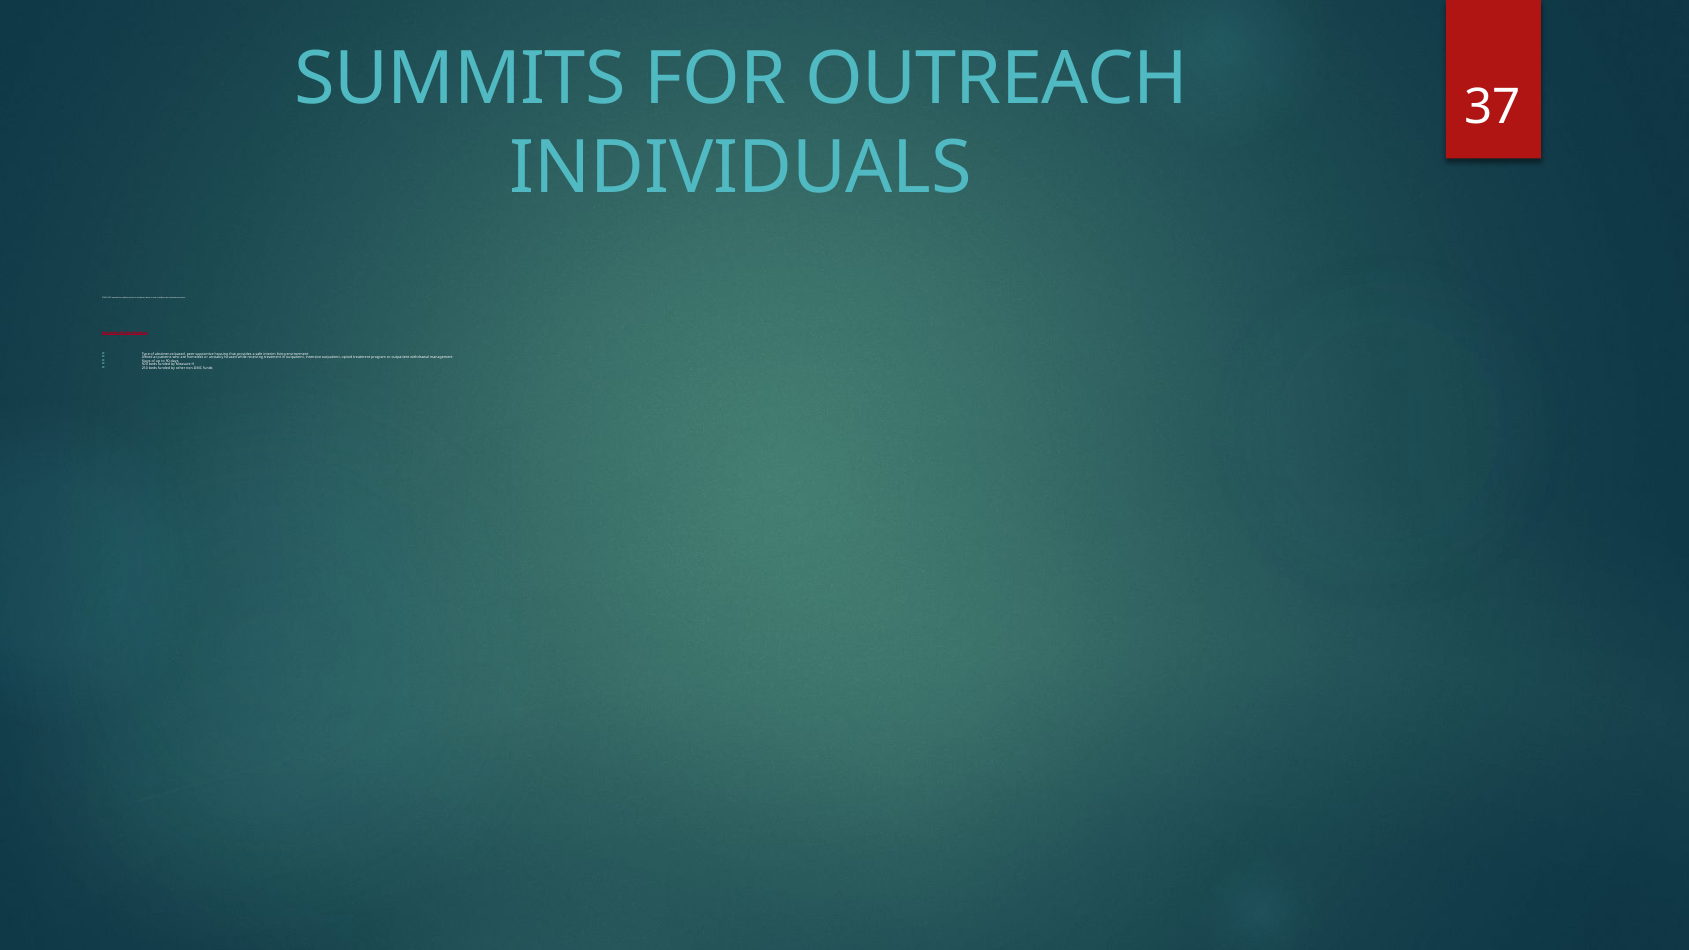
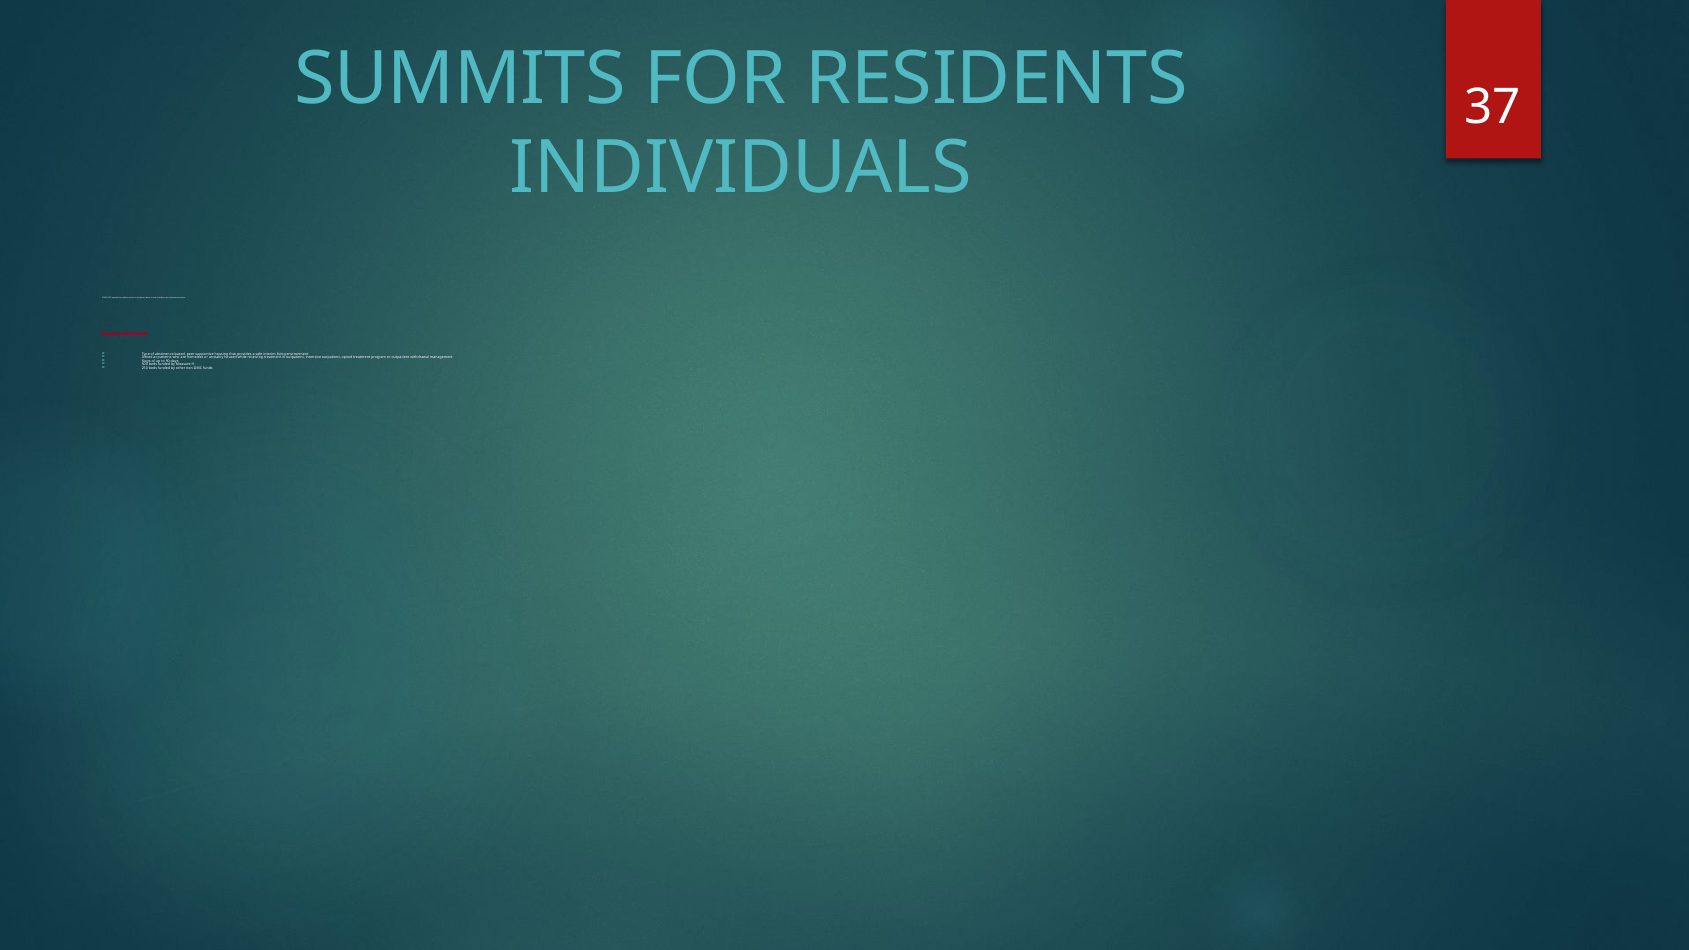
OUTREACH: OUTREACH -> RESIDENTS (997, 79)
